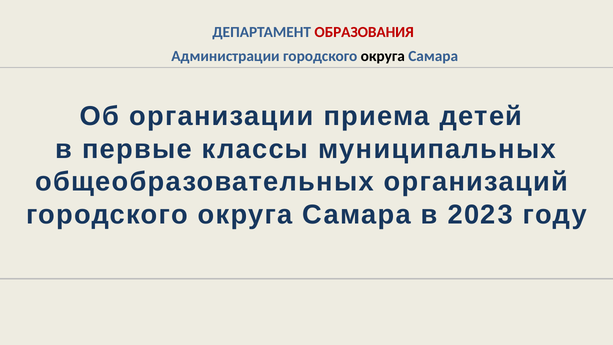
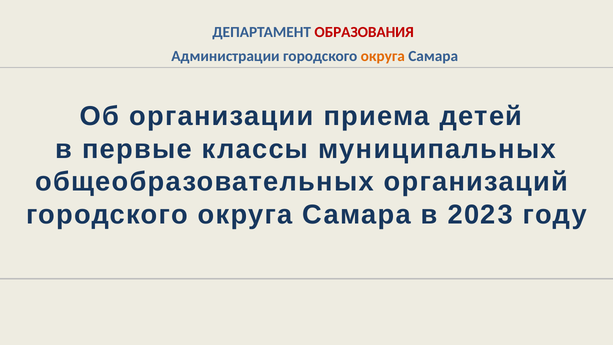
округа colour: black -> orange (383, 56)
